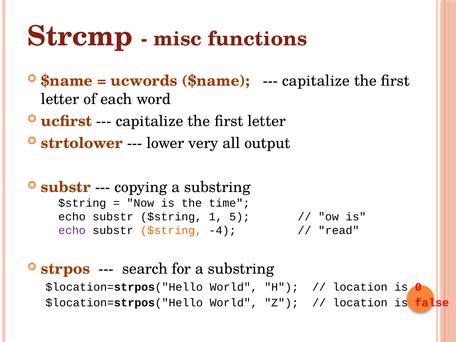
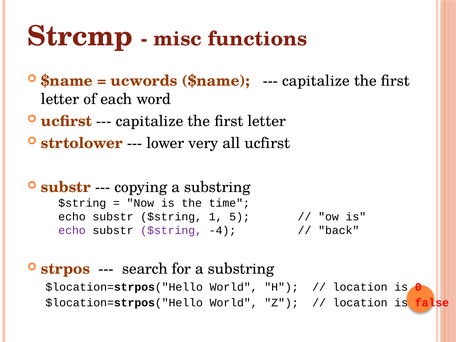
all output: output -> ucfirst (267, 143)
$string colour: orange -> purple (171, 230)
read: read -> back (339, 230)
